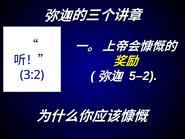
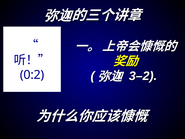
5–2: 5–2 -> 3–2 (143, 76)
3:2: 3:2 -> 0:2 (32, 75)
